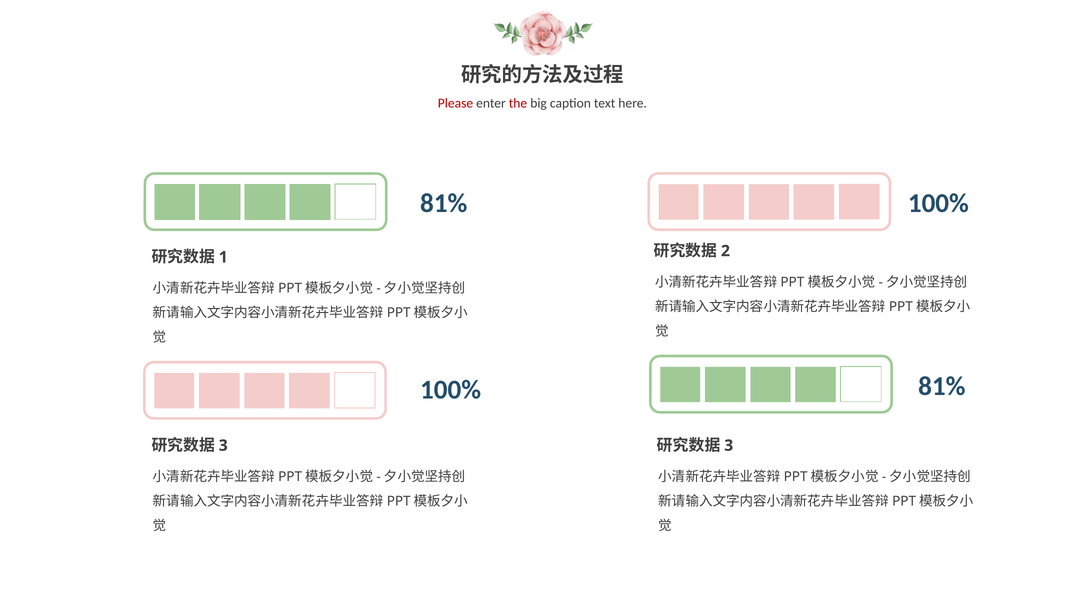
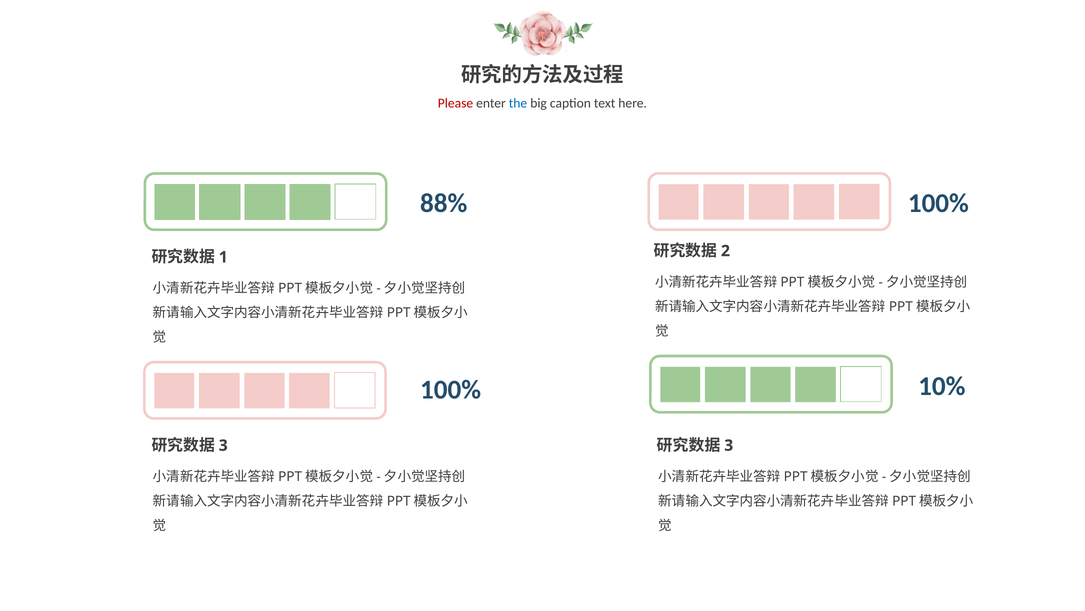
the colour: red -> blue (518, 103)
81%: 81% -> 88% (444, 203)
100% 81%: 81% -> 10% (942, 386)
